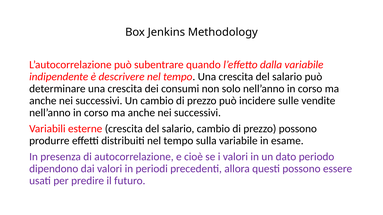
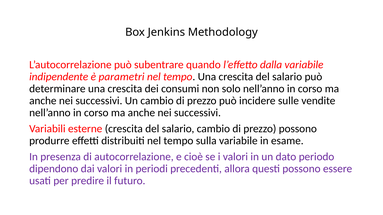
descrivere: descrivere -> parametri (122, 77)
